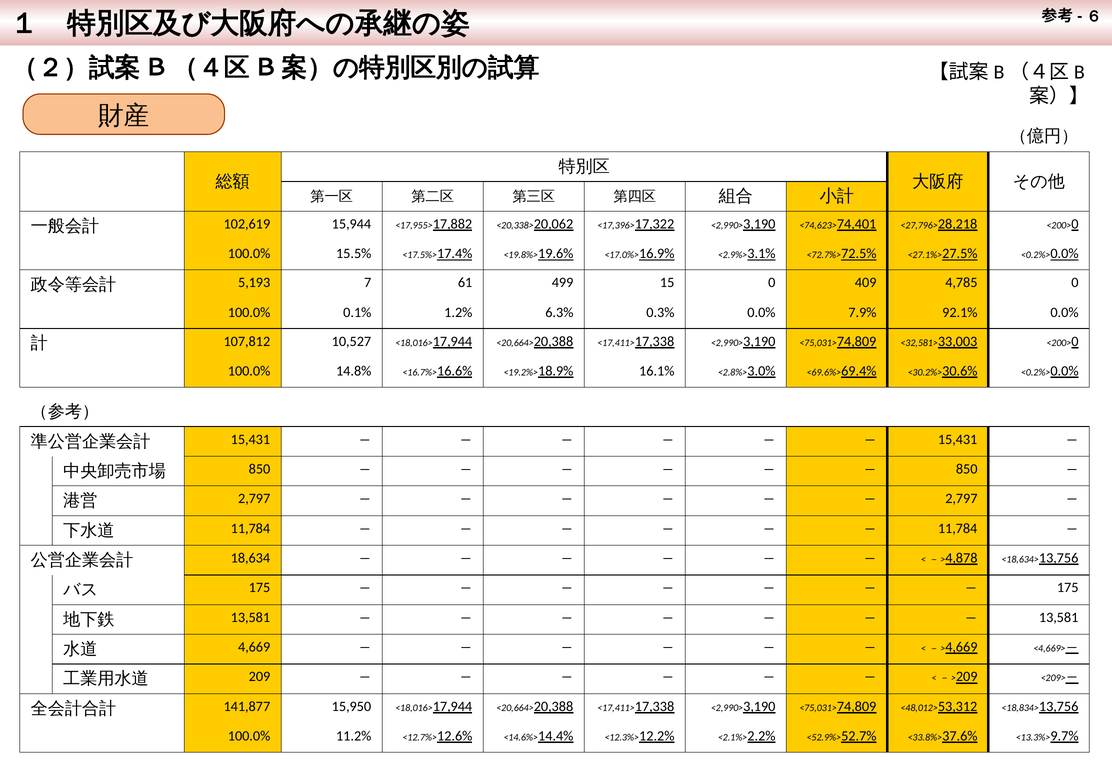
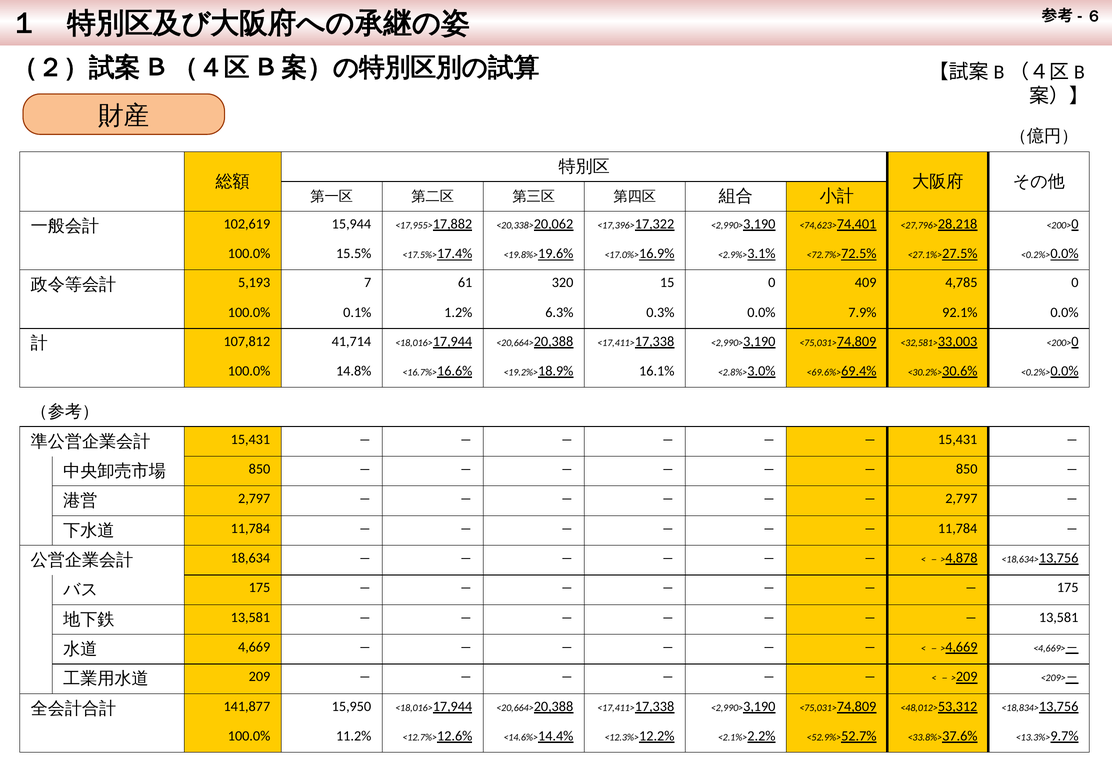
499: 499 -> 320 (563, 283)
10,527: 10,527 -> 41,714 (351, 341)
